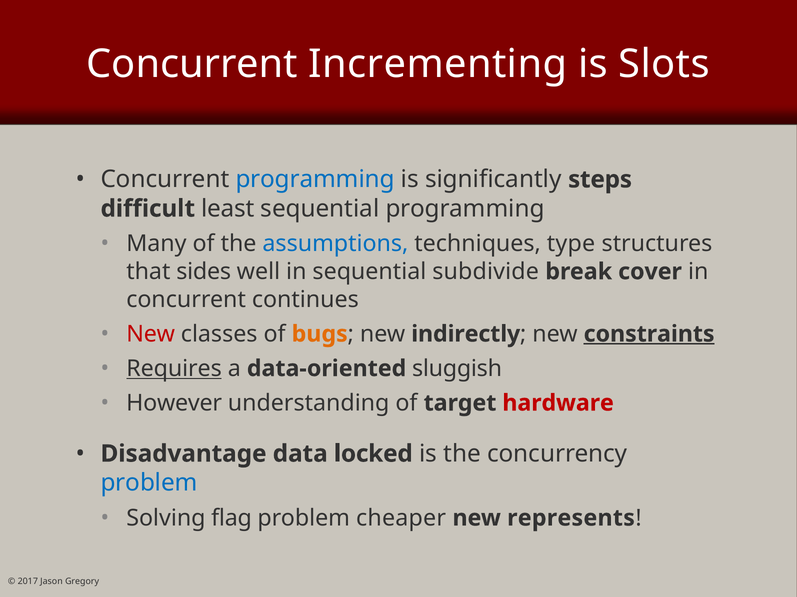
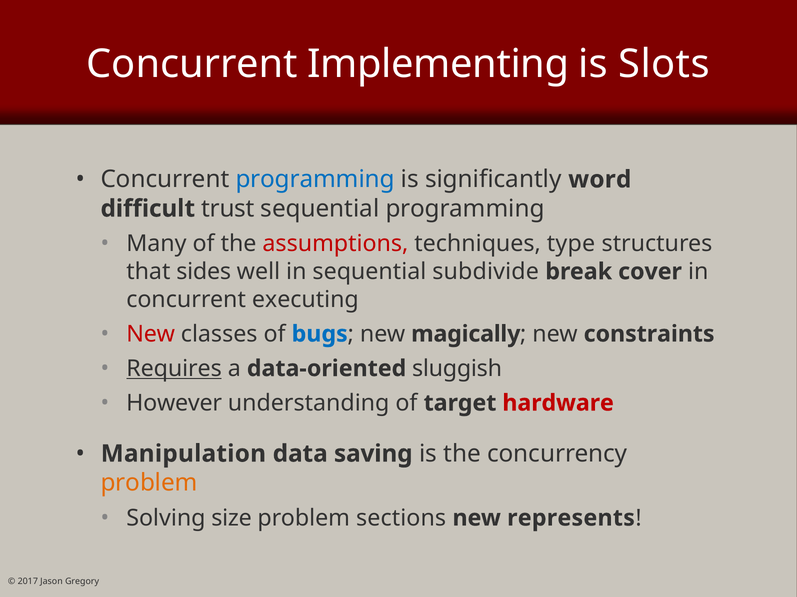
Incrementing: Incrementing -> Implementing (438, 64)
steps: steps -> word (600, 180)
least: least -> trust (228, 209)
assumptions colour: blue -> red (335, 244)
continues: continues -> executing (305, 300)
bugs colour: orange -> blue (320, 334)
indirectly: indirectly -> magically (466, 334)
constraints underline: present -> none (649, 334)
Disadvantage: Disadvantage -> Manipulation (183, 454)
locked: locked -> saving (373, 454)
problem colour: blue -> orange (149, 483)
flag: flag -> size (232, 519)
cheaper: cheaper -> sections (401, 519)
